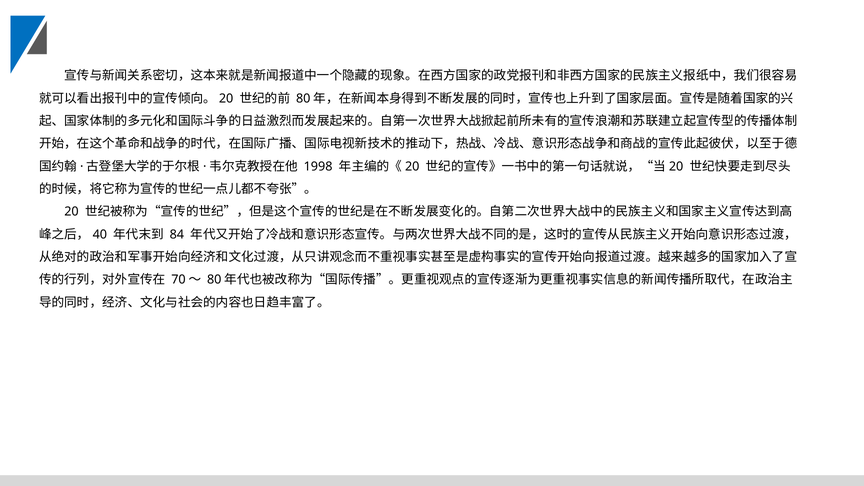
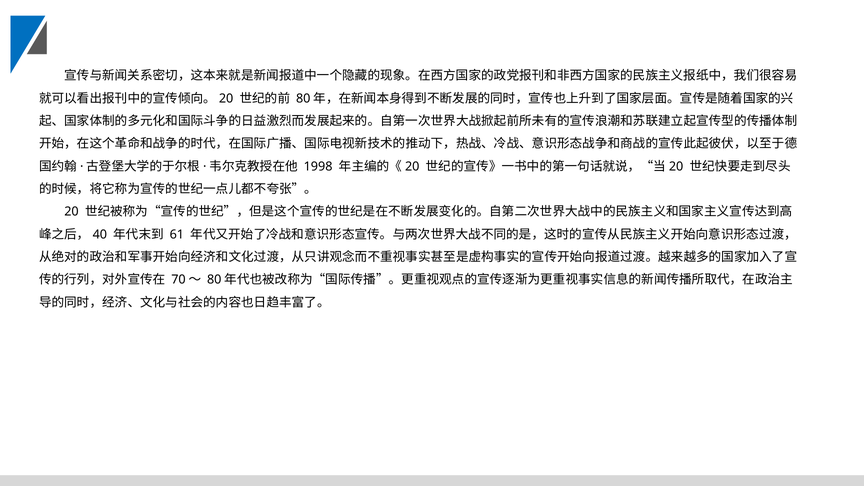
84: 84 -> 61 (177, 234)
